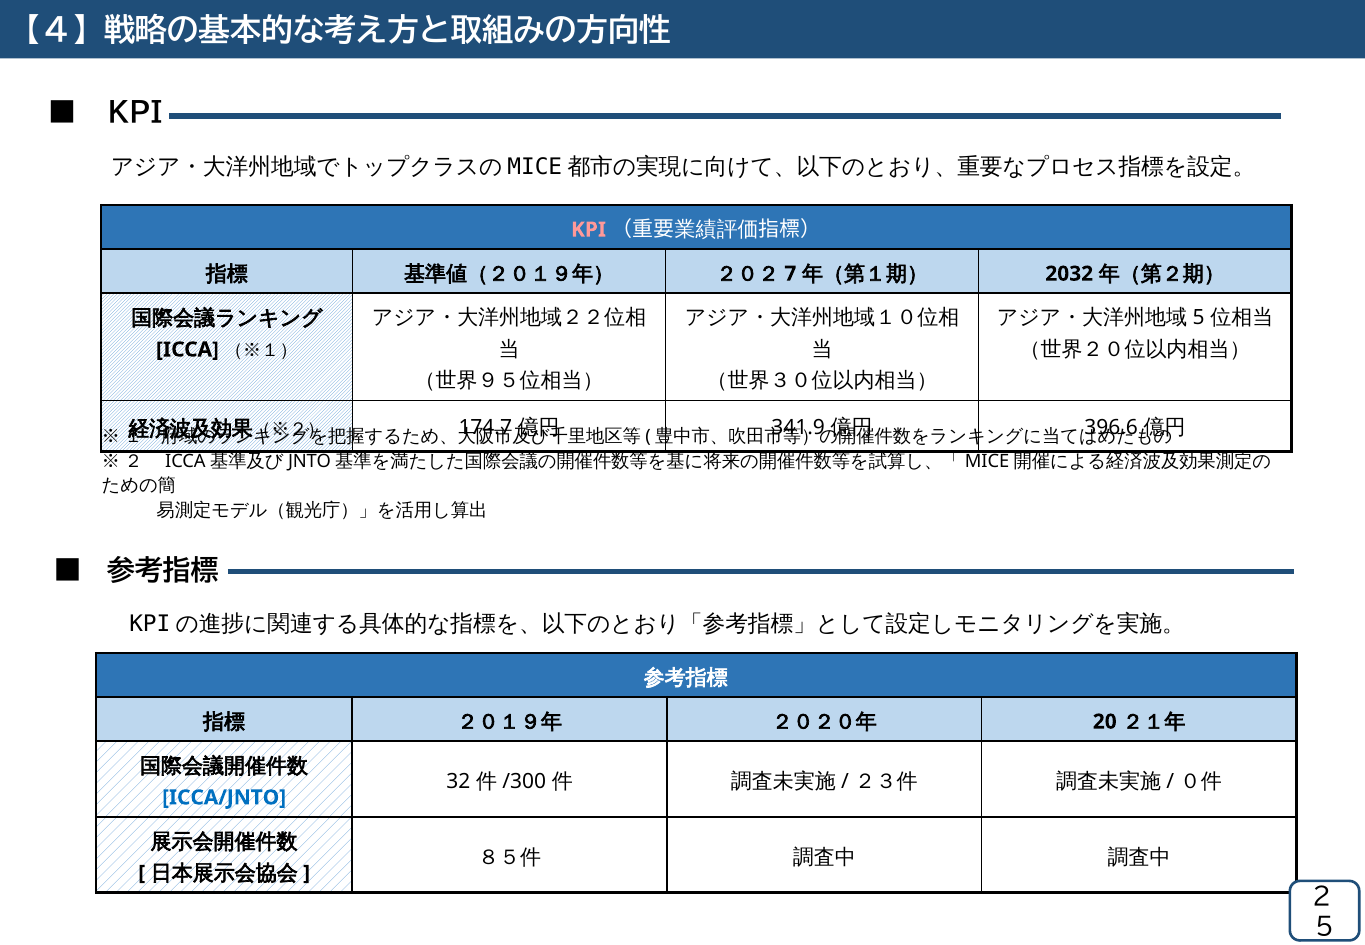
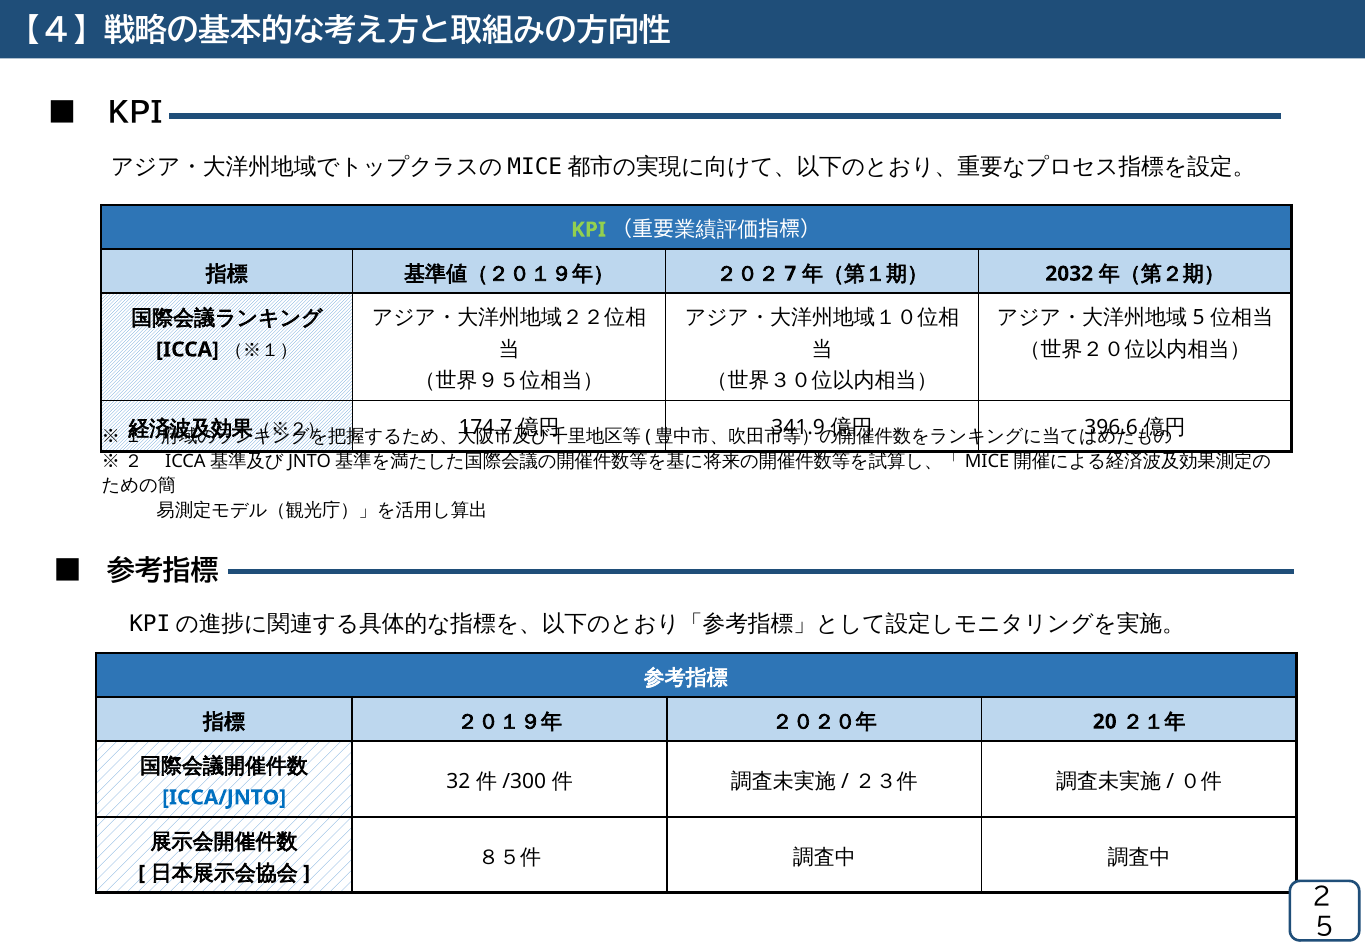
KPI colour: pink -> light green (588, 230)
